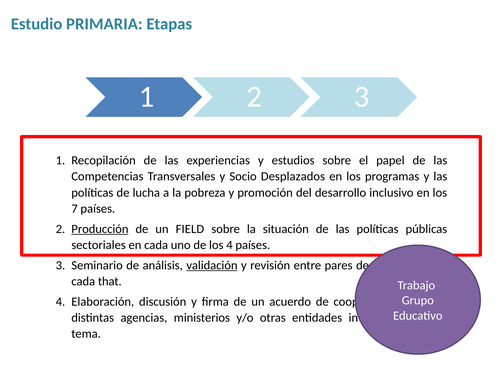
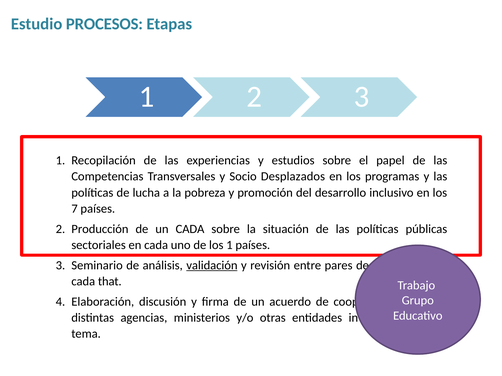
PRIMARIA: PRIMARIA -> PROCESOS (104, 24)
Producción underline: present -> none (100, 229)
un FIELD: FIELD -> CADA (190, 229)
los 4: 4 -> 1 (229, 245)
